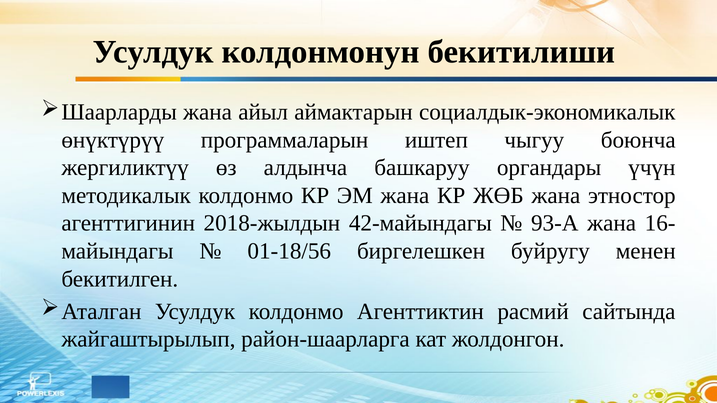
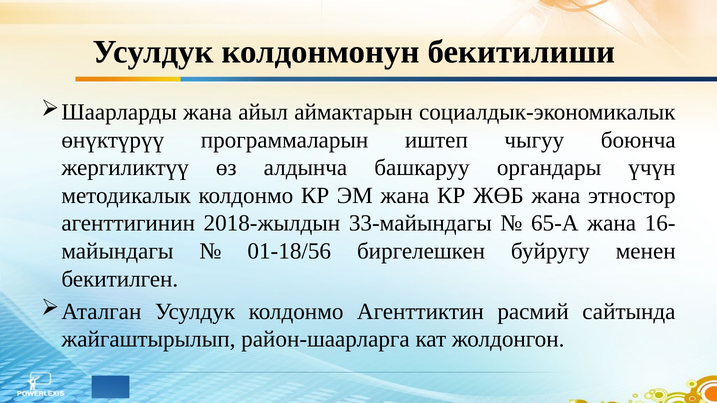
42-майындагы: 42-майындагы -> 33-майындагы (420, 224)
93-А: 93-А -> 65-А (555, 224)
